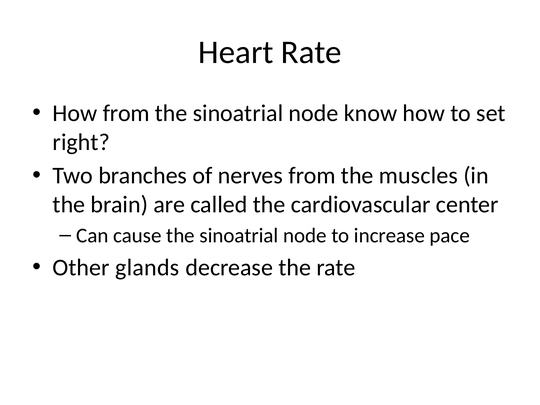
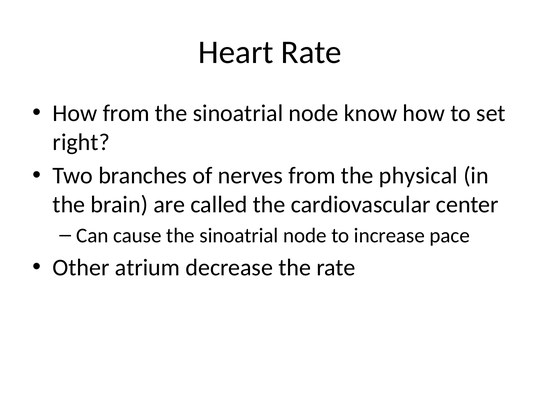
muscles: muscles -> physical (418, 176)
glands: glands -> atrium (147, 268)
